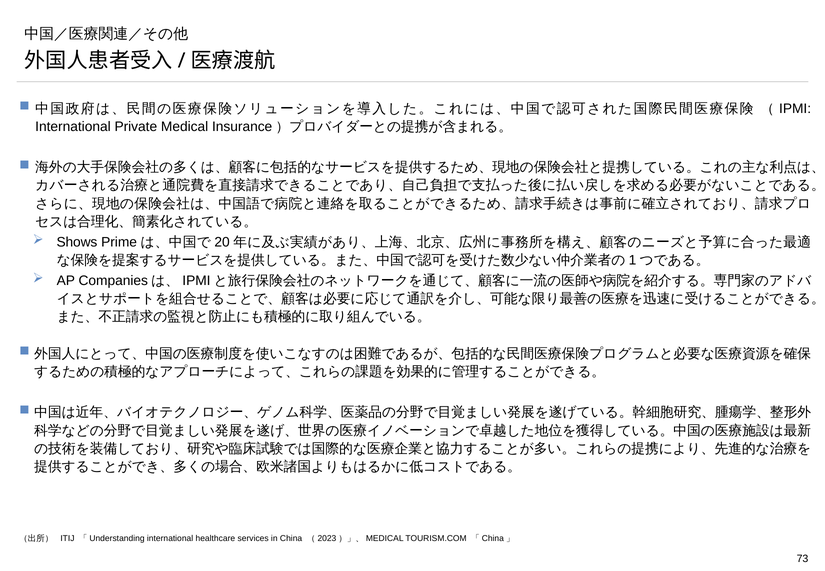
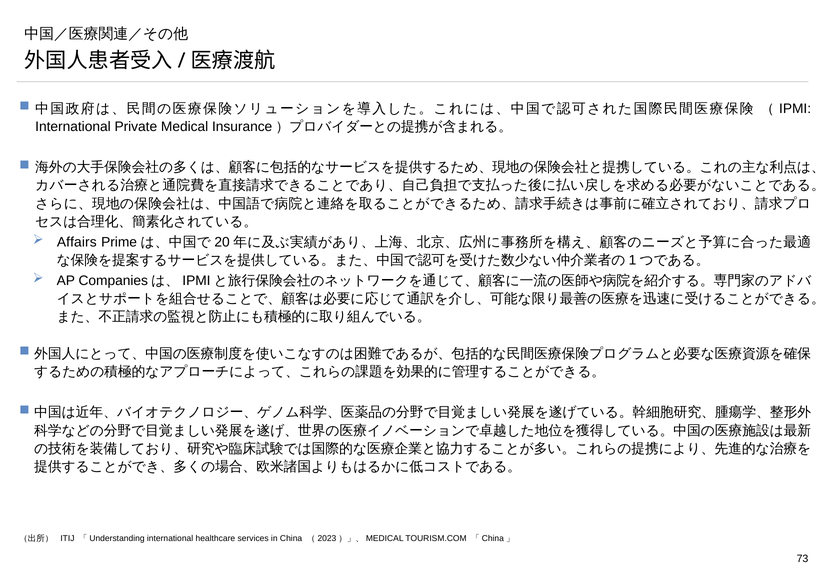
Shows: Shows -> Affairs (77, 242)
